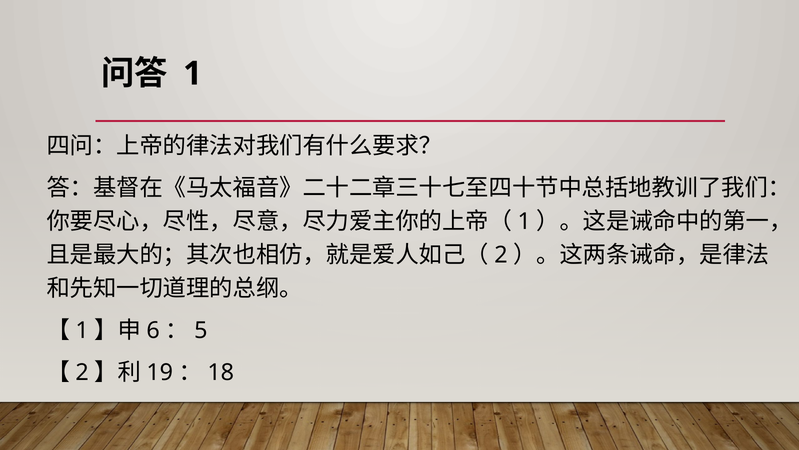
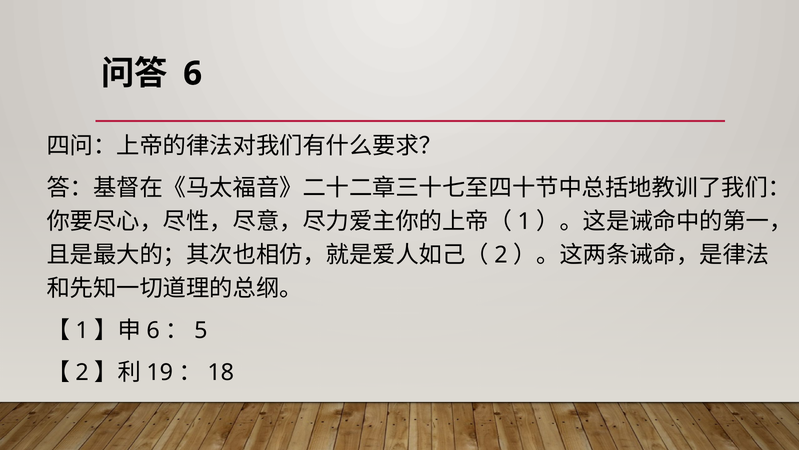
1: 1 -> 6 (193, 73)
